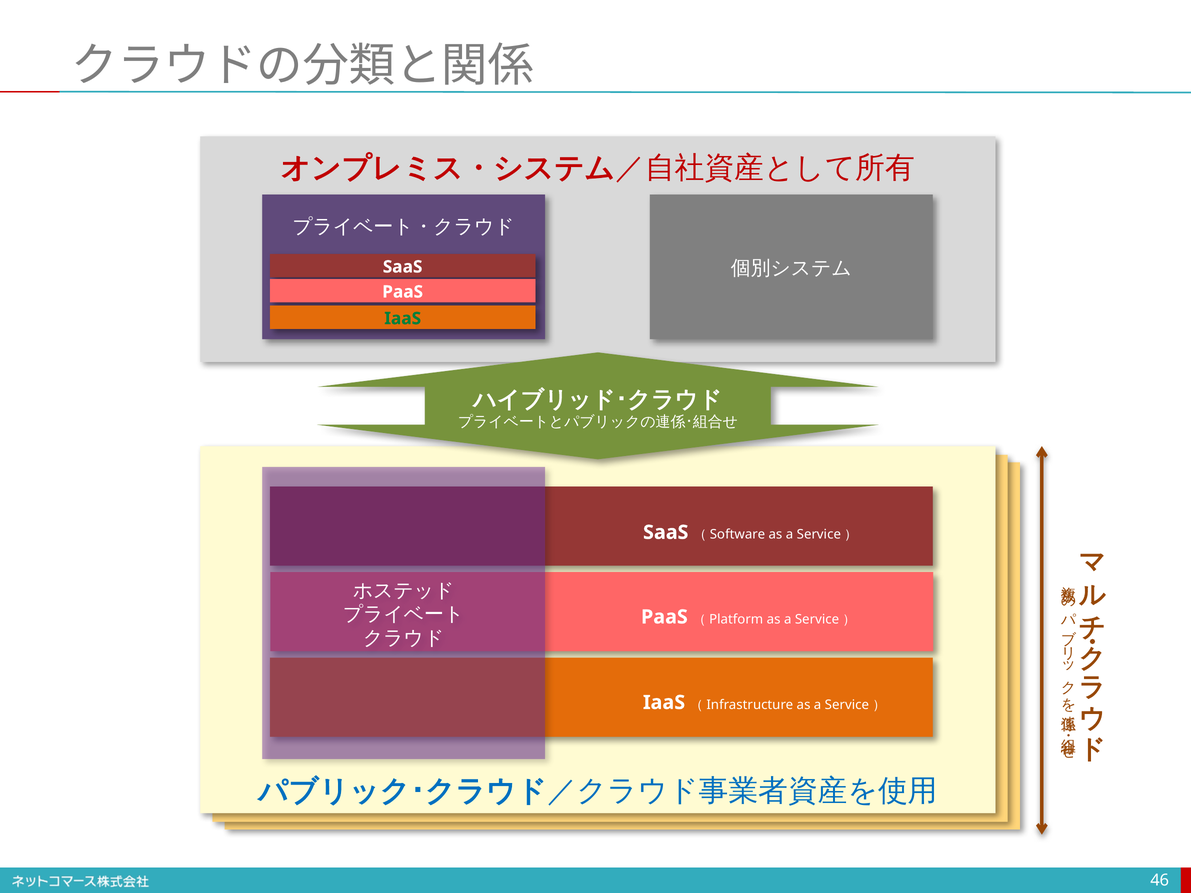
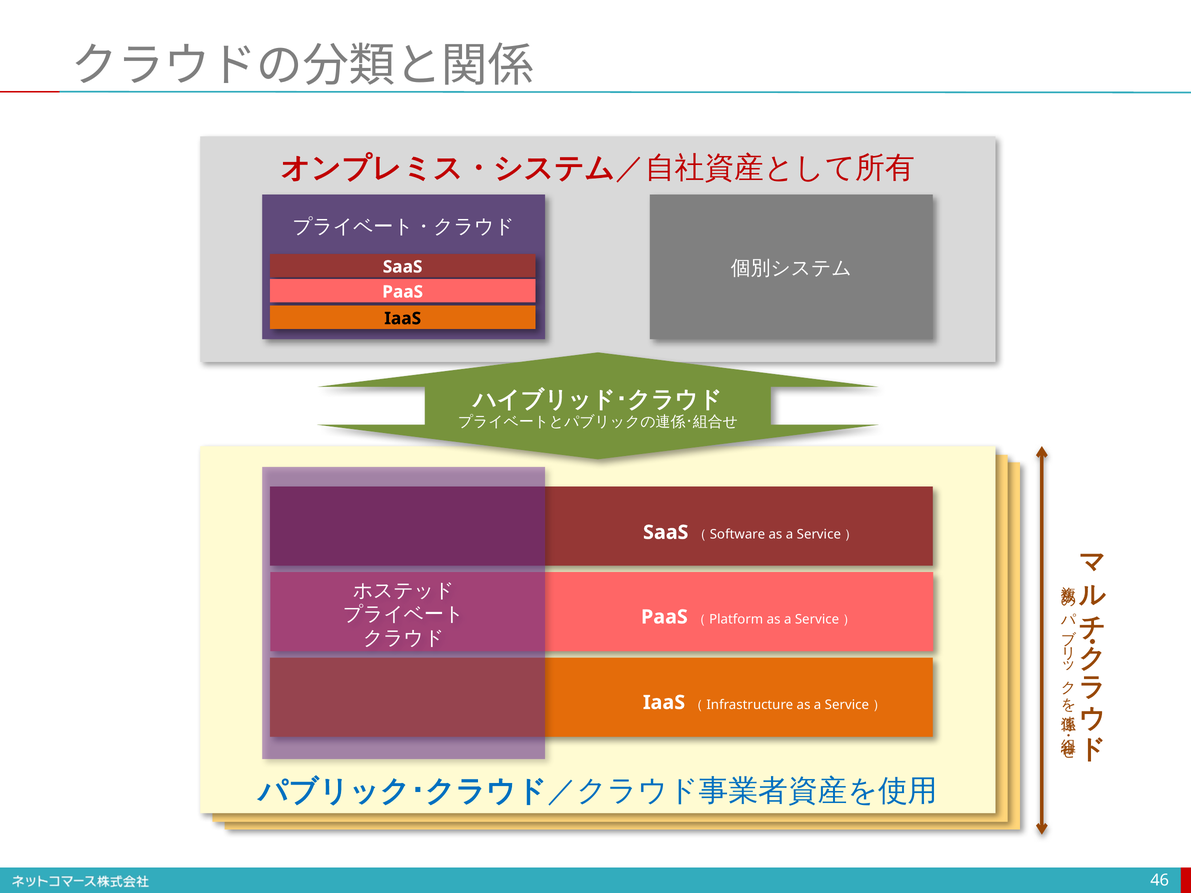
IaaS colour: green -> black (403, 319)
